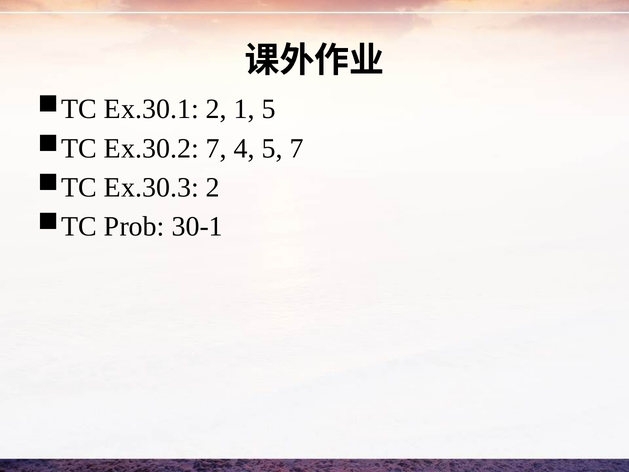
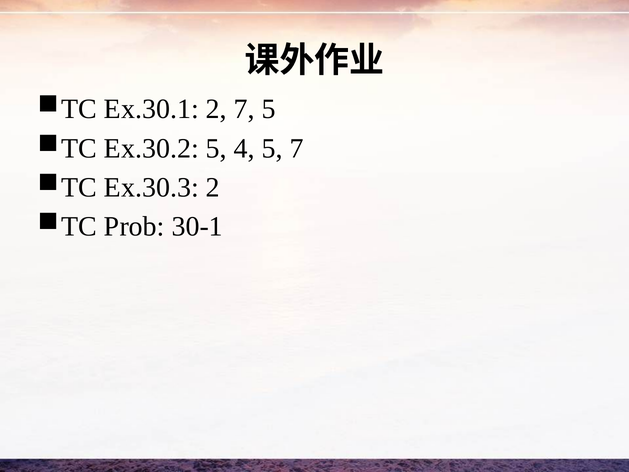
2 1: 1 -> 7 (244, 109)
Ex.30.2 7: 7 -> 5 (216, 148)
